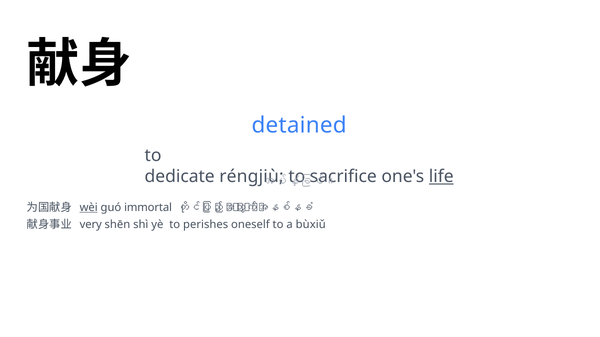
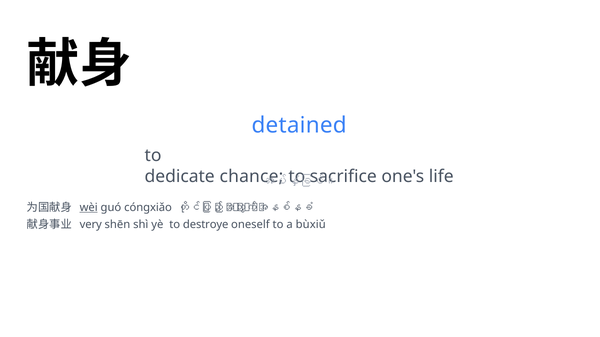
réngjiù: réngjiù -> chance (251, 177)
life underline: present -> none (441, 177)
immortal: immortal -> cóngxiǎo (148, 208)
perishes: perishes -> destroye (206, 225)
